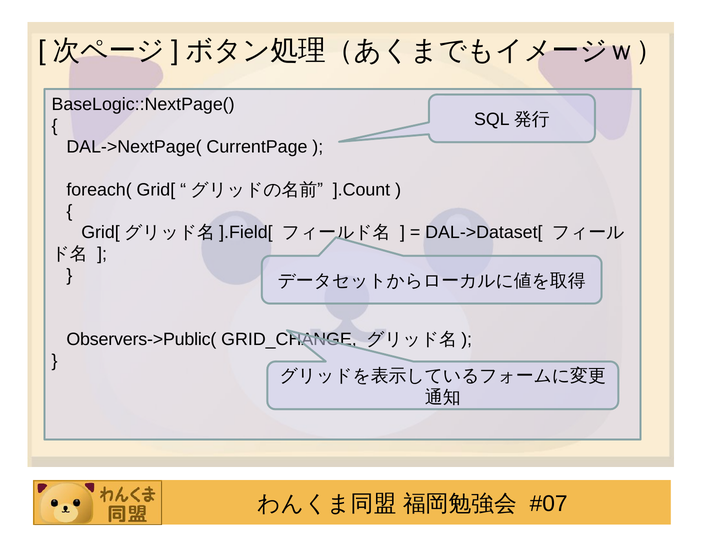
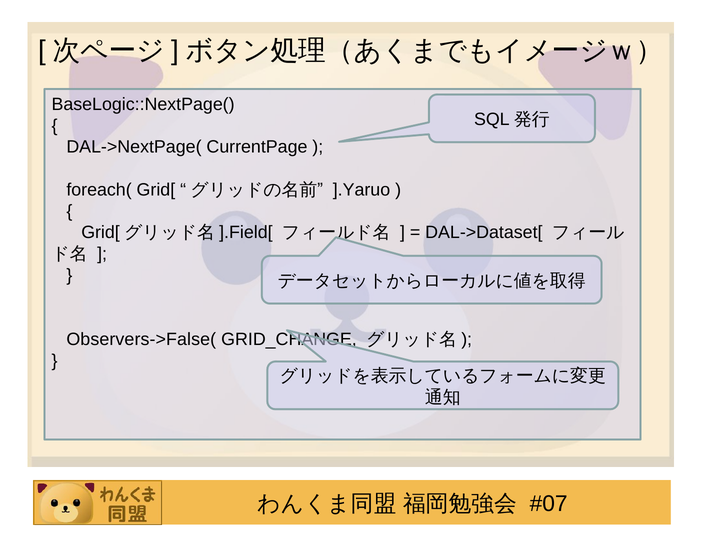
].Count: ].Count -> ].Yaruo (361, 190)
Observers->Public(: Observers->Public( -> Observers->False( (141, 340)
